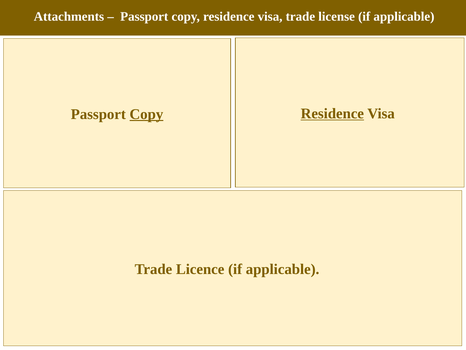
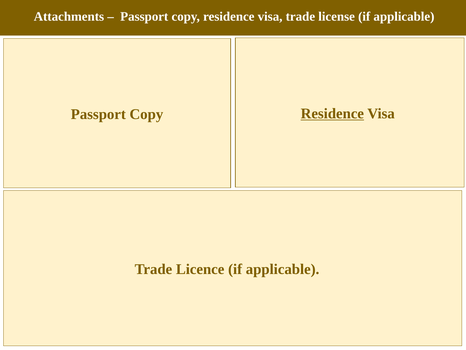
Copy underline: present -> none (146, 114)
